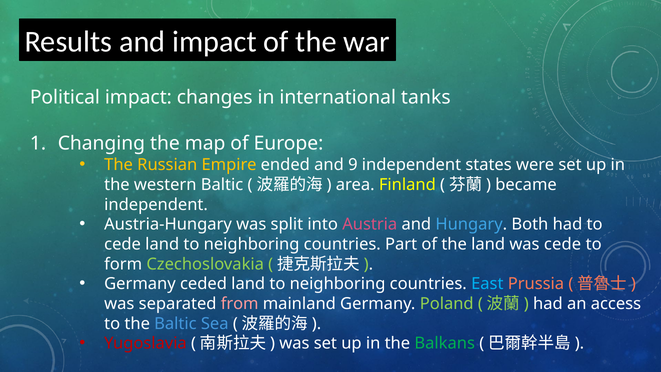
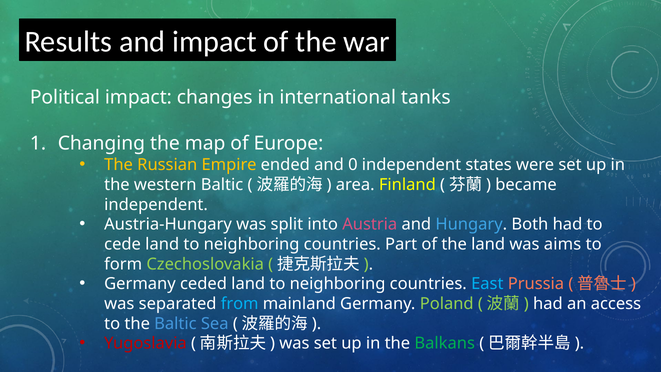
9: 9 -> 0 (353, 165)
was cede: cede -> aims (563, 244)
from colour: pink -> light blue (240, 304)
